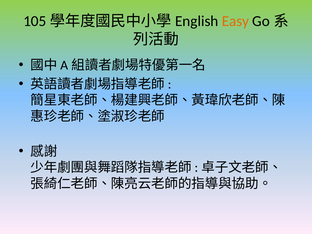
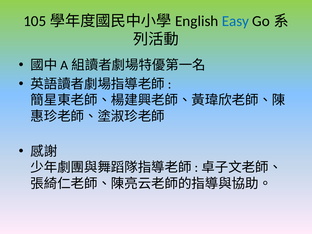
Easy colour: orange -> blue (235, 21)
